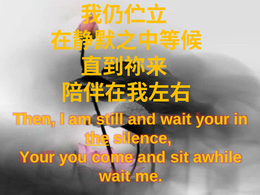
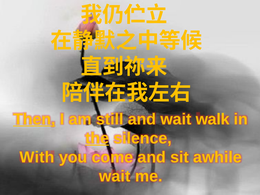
Then underline: none -> present (34, 119)
wait your: your -> walk (213, 119)
Your: Your -> With (37, 157)
